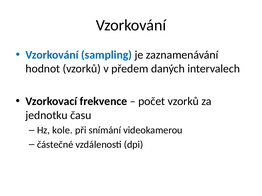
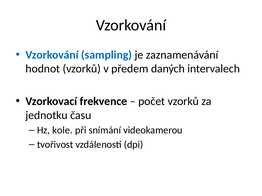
částečné: částečné -> tvořivost (55, 145)
